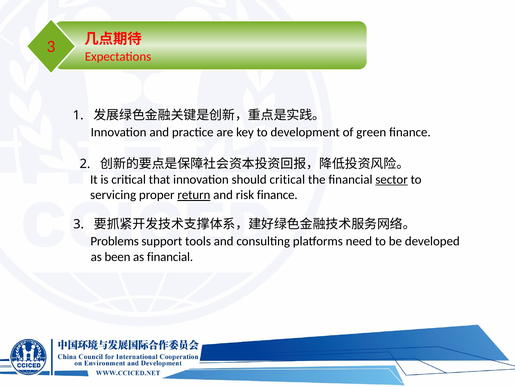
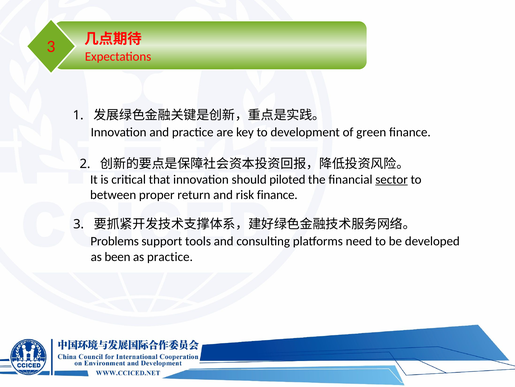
should critical: critical -> piloted (287, 179)
servicing: servicing -> between (113, 195)
return underline: present -> none (194, 195)
as financial: financial -> practice (170, 256)
